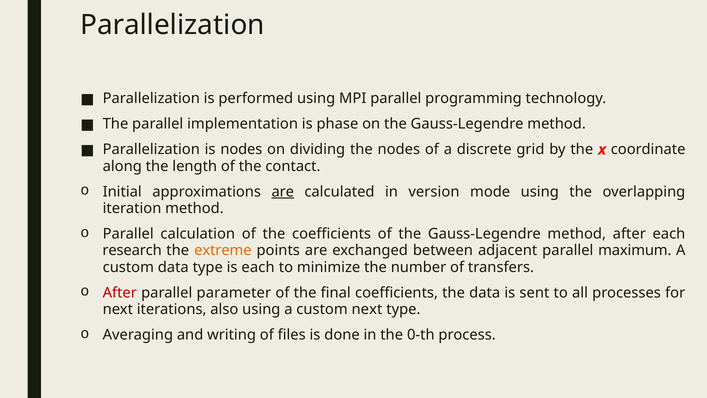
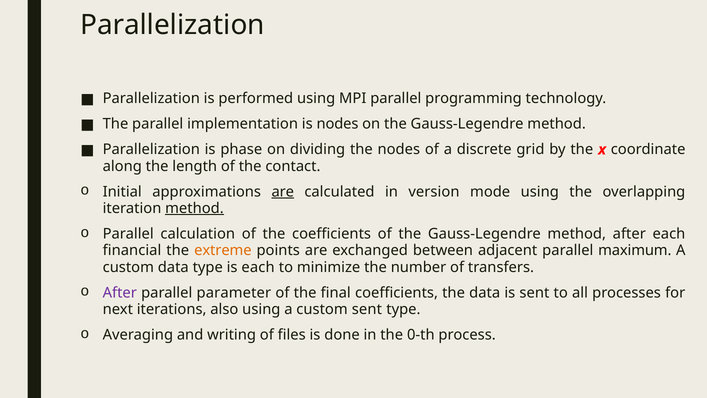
is phase: phase -> nodes (338, 124)
is nodes: nodes -> phase (241, 149)
method underline: none -> present (194, 208)
research: research -> financial (132, 250)
After colour: red -> purple (120, 292)
custom next: next -> sent (367, 309)
